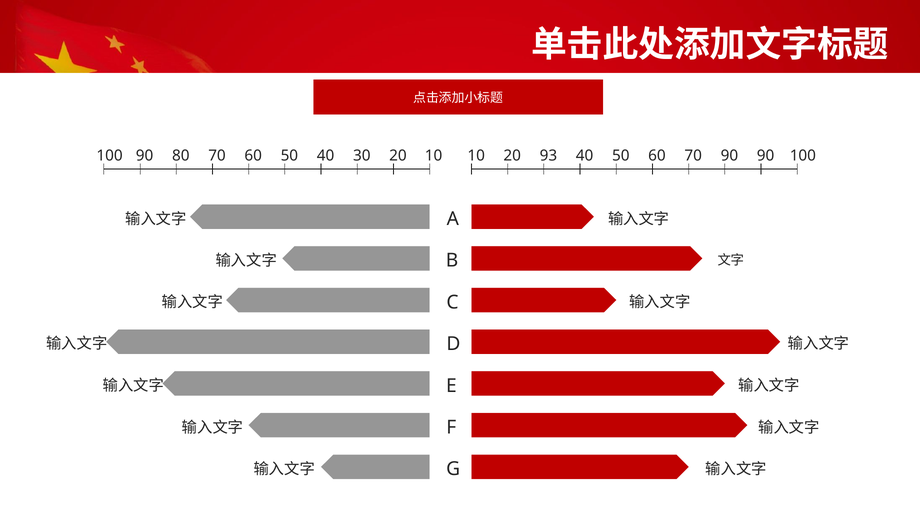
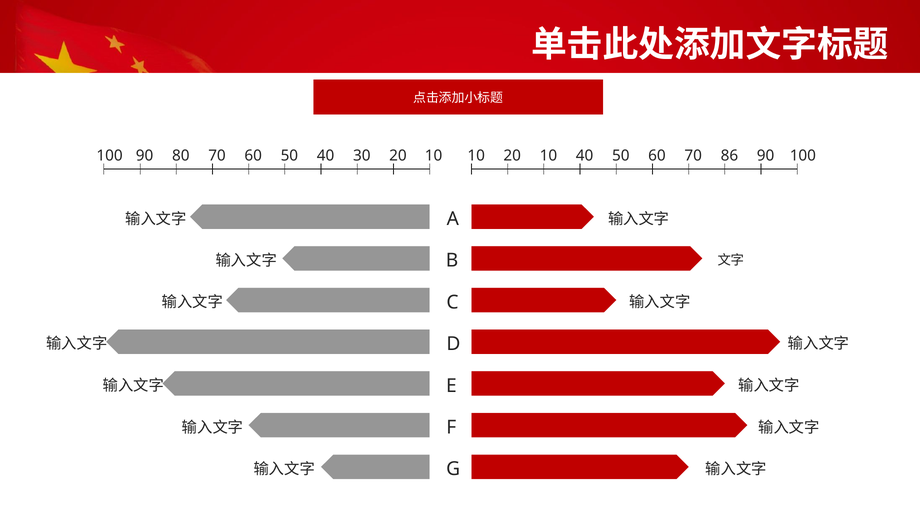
20 93: 93 -> 10 (548, 156)
70 90: 90 -> 86 (729, 156)
